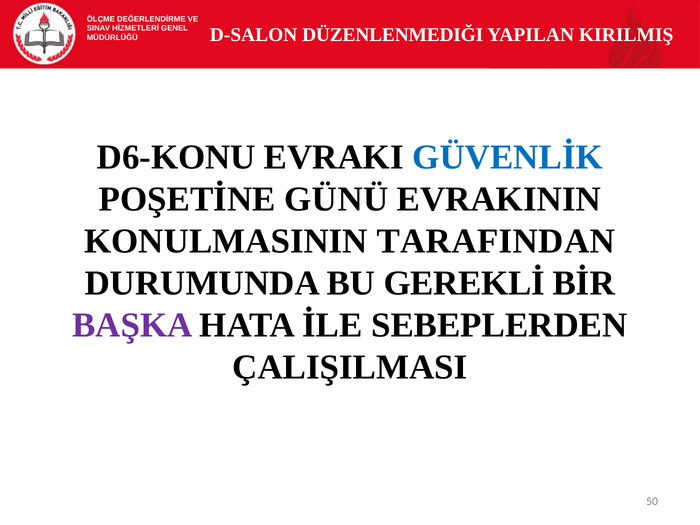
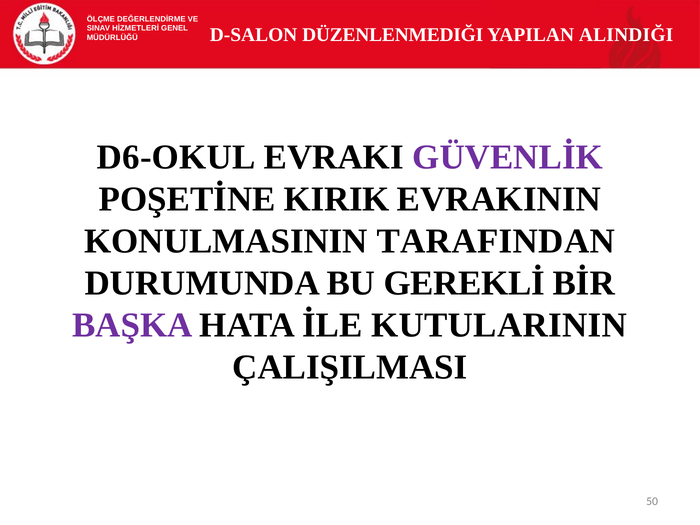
KIRILMIŞ: KIRILMIŞ -> ALINDIĞI (626, 35)
D6-KONU: D6-KONU -> D6-OKUL (176, 157)
GÜVENLİK colour: blue -> purple (508, 157)
GÜNÜ: GÜNÜ -> KIRIK (337, 199)
SEBEPLERDEN: SEBEPLERDEN -> KUTULARININ (499, 325)
